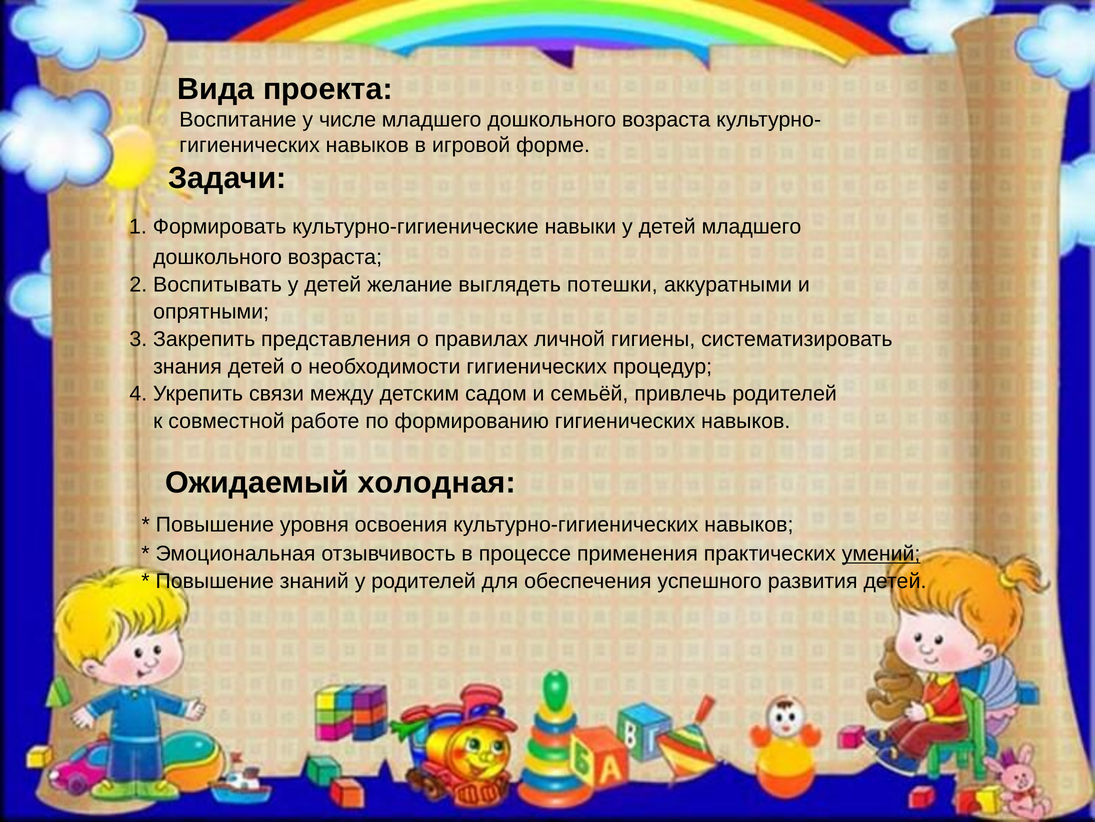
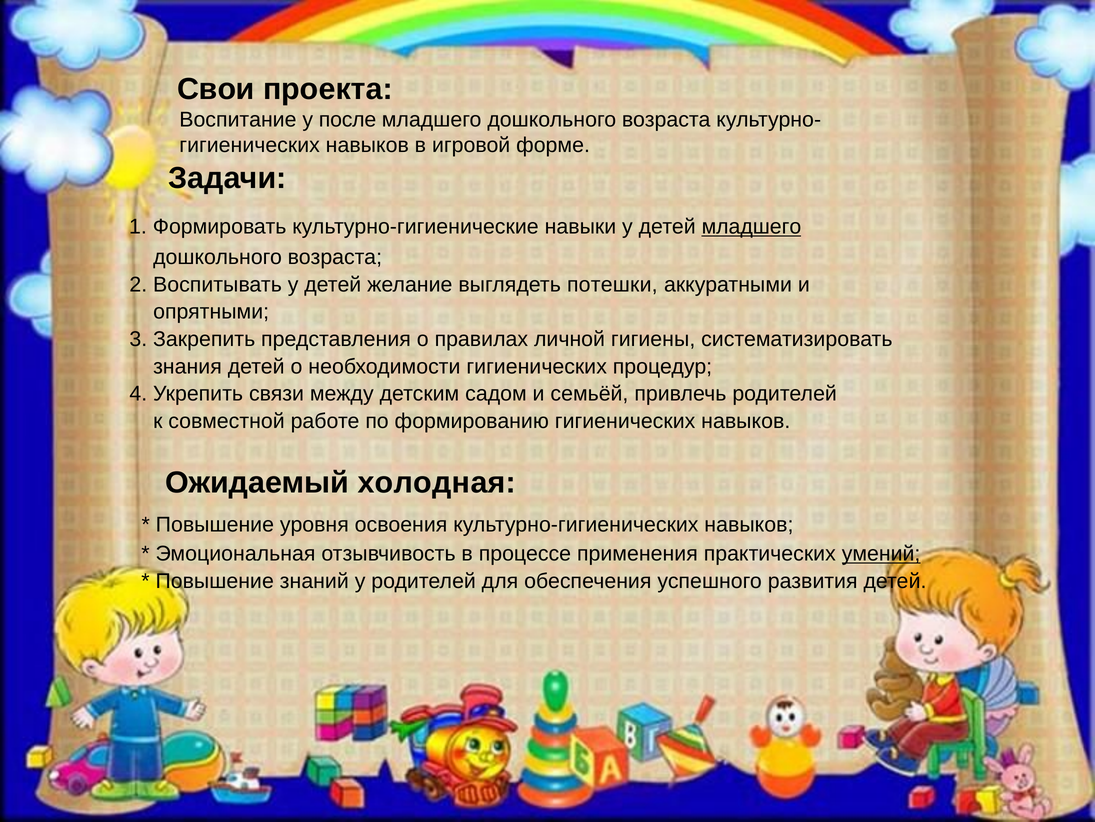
Вида: Вида -> Свои (216, 89)
числе: числе -> после (348, 120)
младшего underline: none -> present (751, 227)
